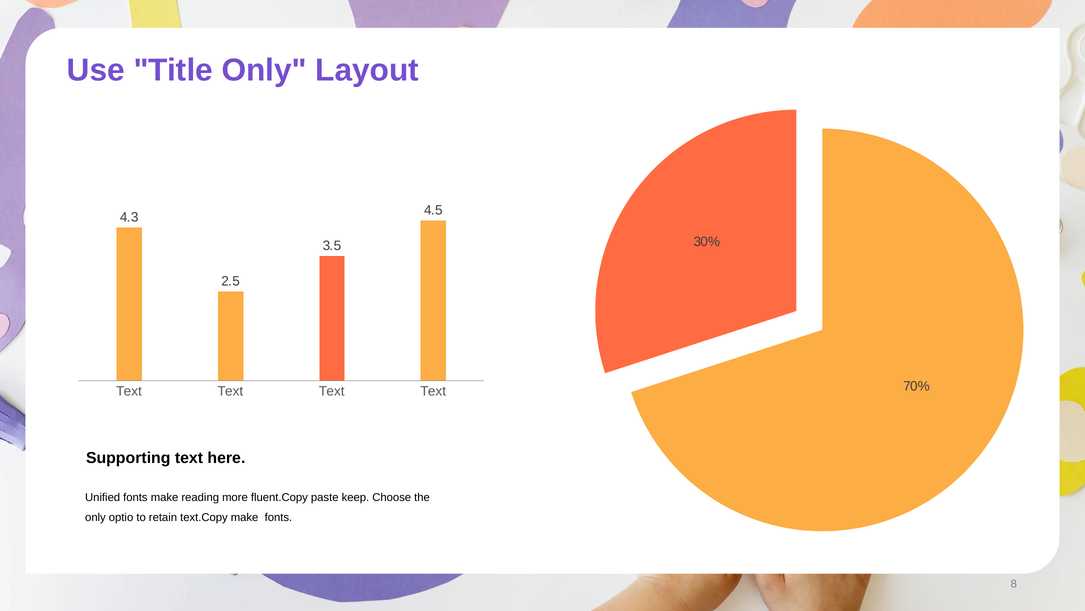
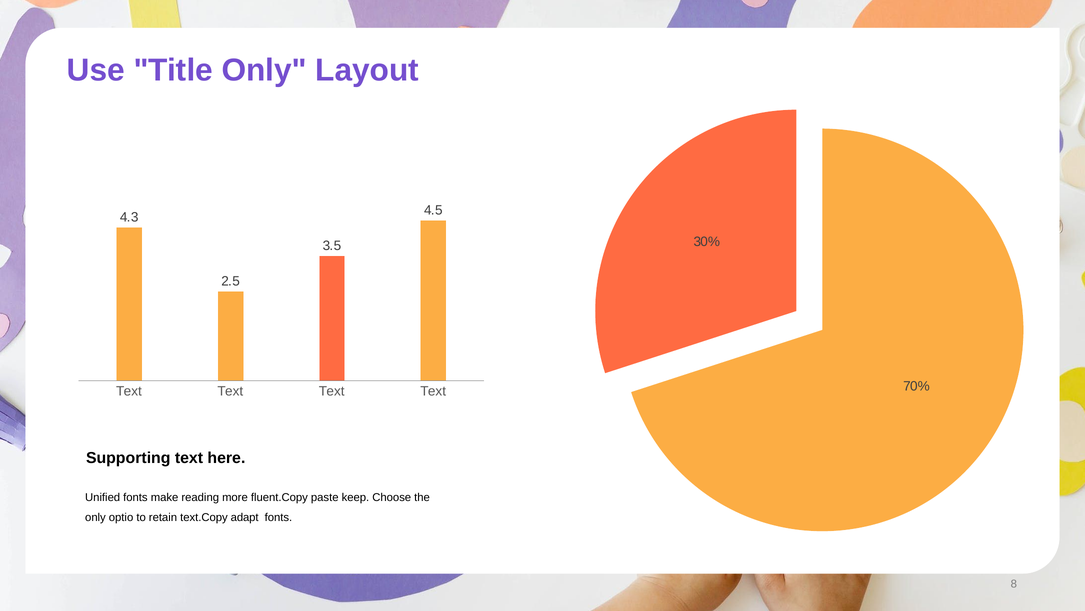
text.Copy make: make -> adapt (245, 517)
